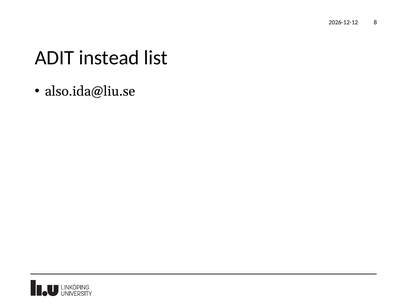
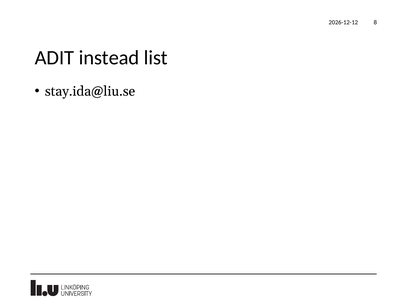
also.ida@liu.se: also.ida@liu.se -> stay.ida@liu.se (90, 91)
